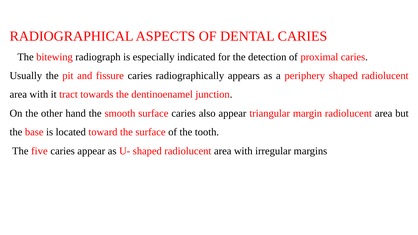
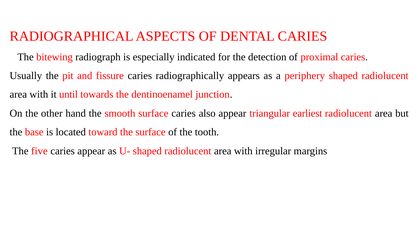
tract: tract -> until (69, 95)
margin: margin -> earliest (308, 113)
